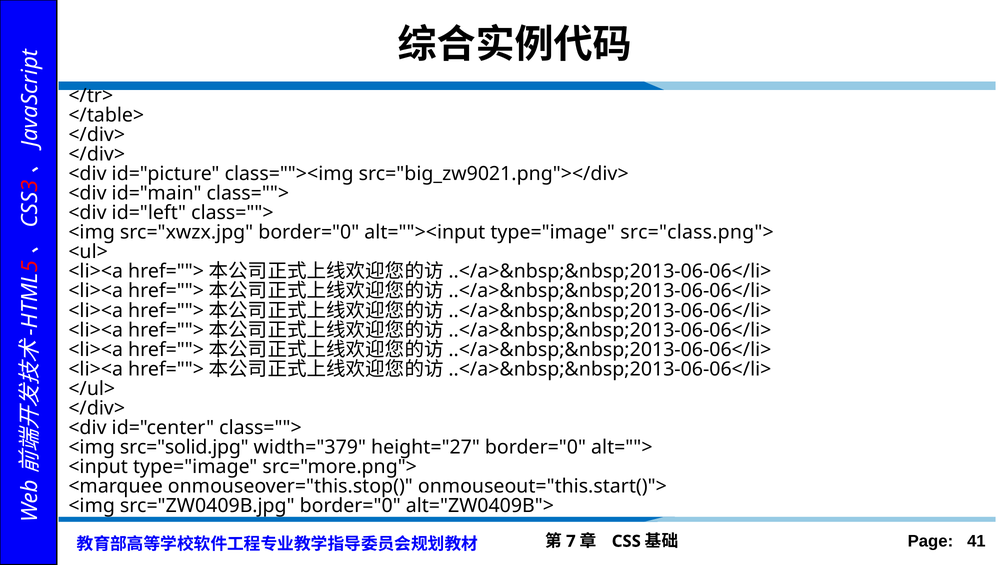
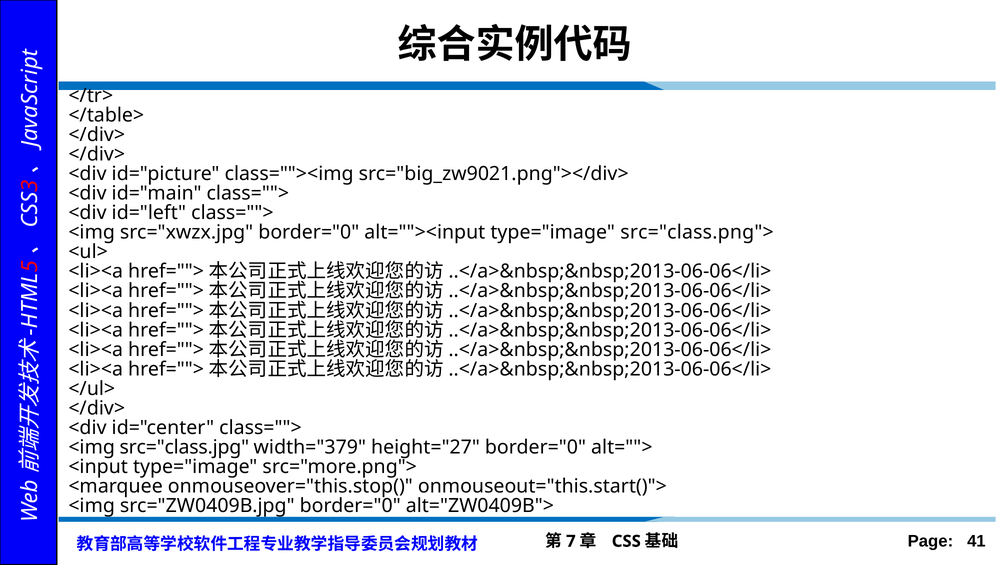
src="solid.jpg: src="solid.jpg -> src="class.jpg (184, 447)
